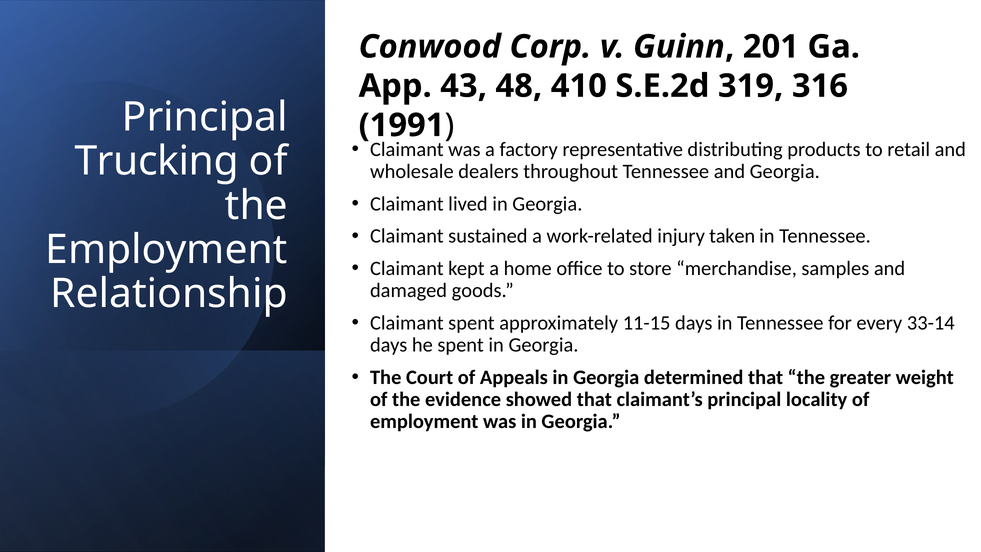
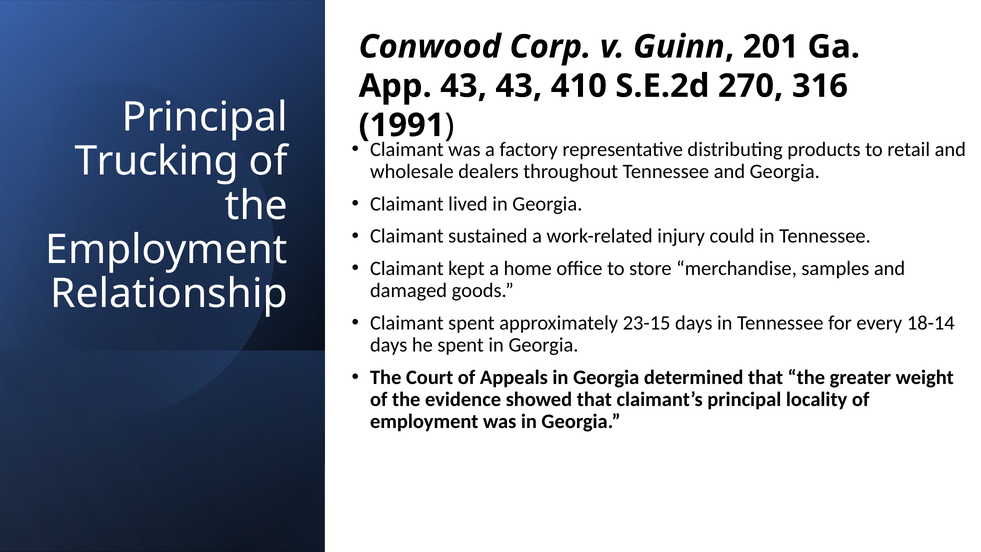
43 48: 48 -> 43 (519, 86)
319: 319 -> 270 (751, 86)
taken: taken -> could (732, 236)
11-15: 11-15 -> 23-15 (647, 323)
33-14: 33-14 -> 18-14 (931, 323)
